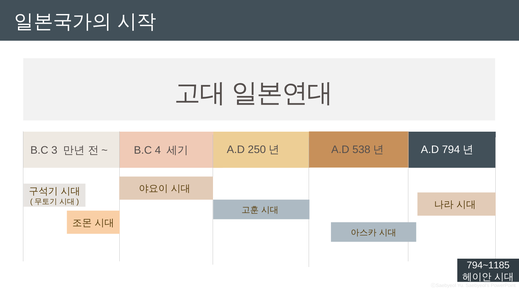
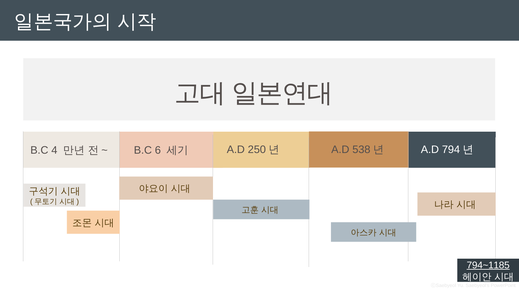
3: 3 -> 4 (54, 150)
4: 4 -> 6 (158, 150)
794~1185 underline: none -> present (488, 265)
